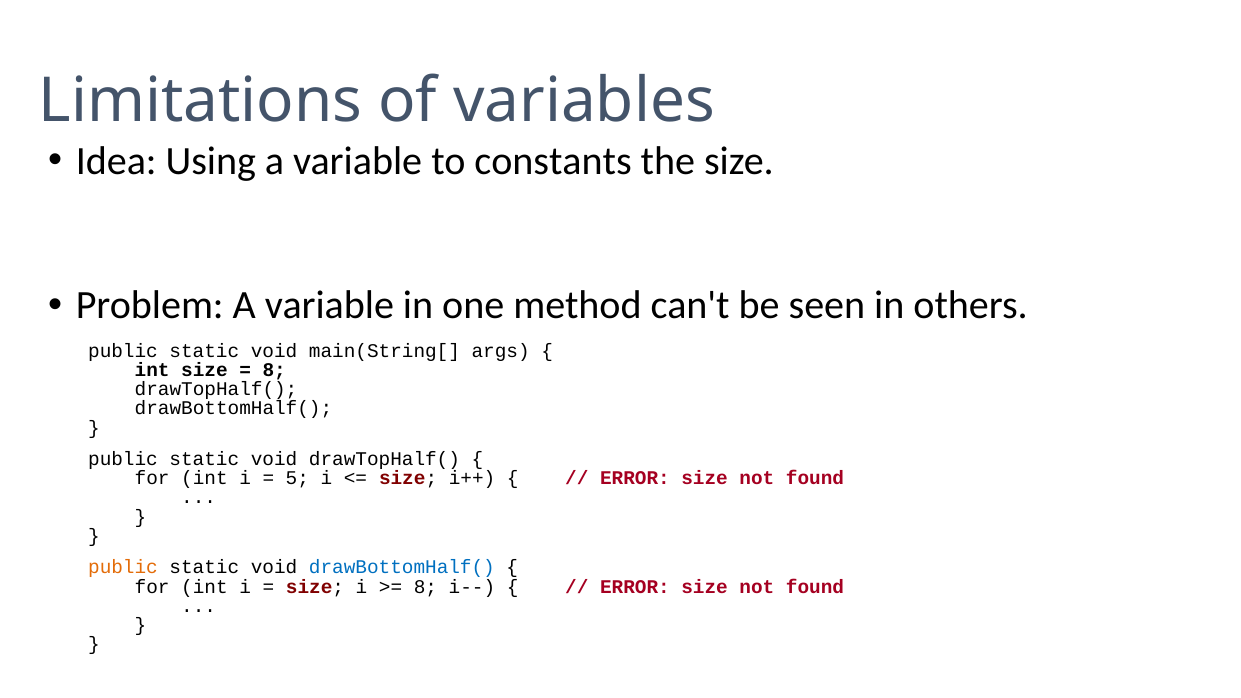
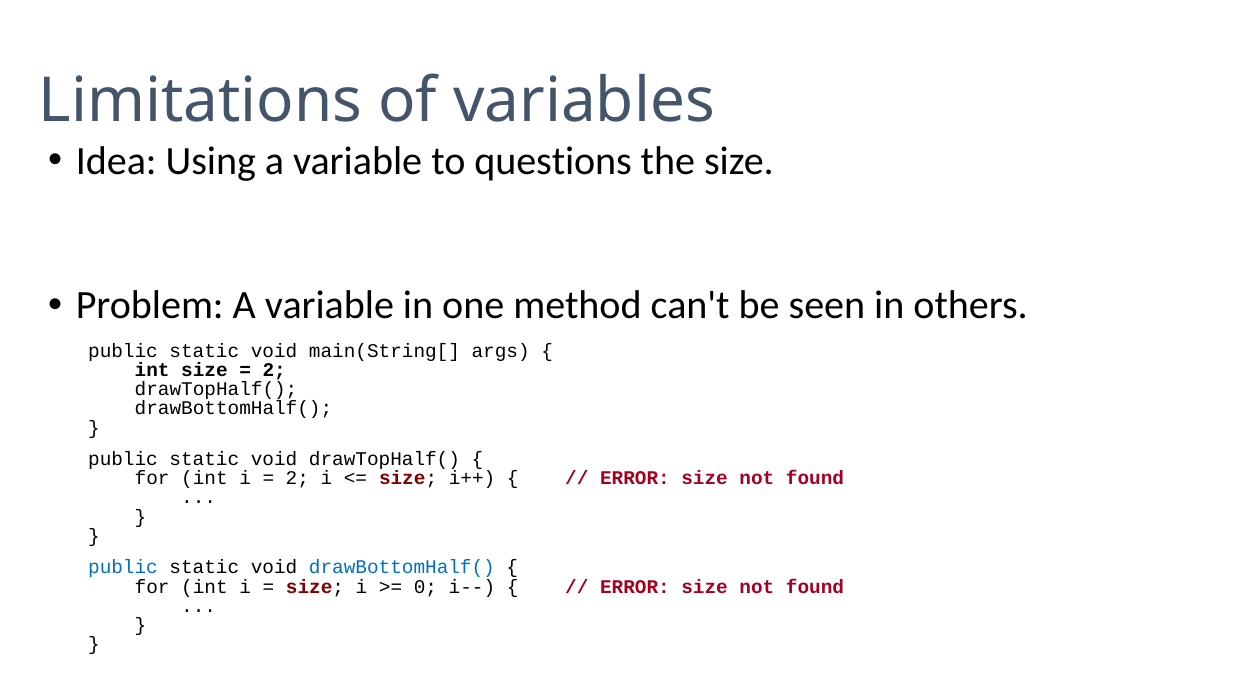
constants: constants -> questions (553, 161)
8: 8 -> 2 (274, 370)
5: 5 -> 2 (297, 479)
public colour: orange -> blue (123, 568)
8: 8 -> 0 (425, 587)
